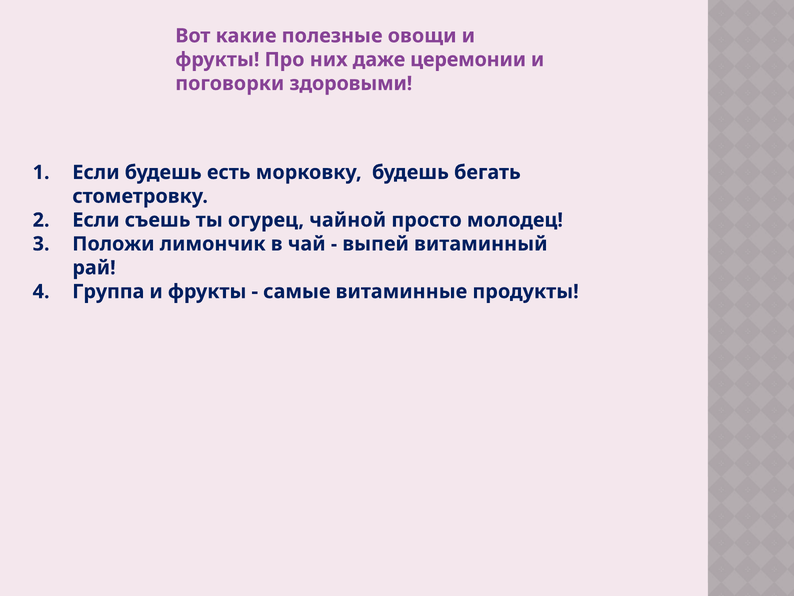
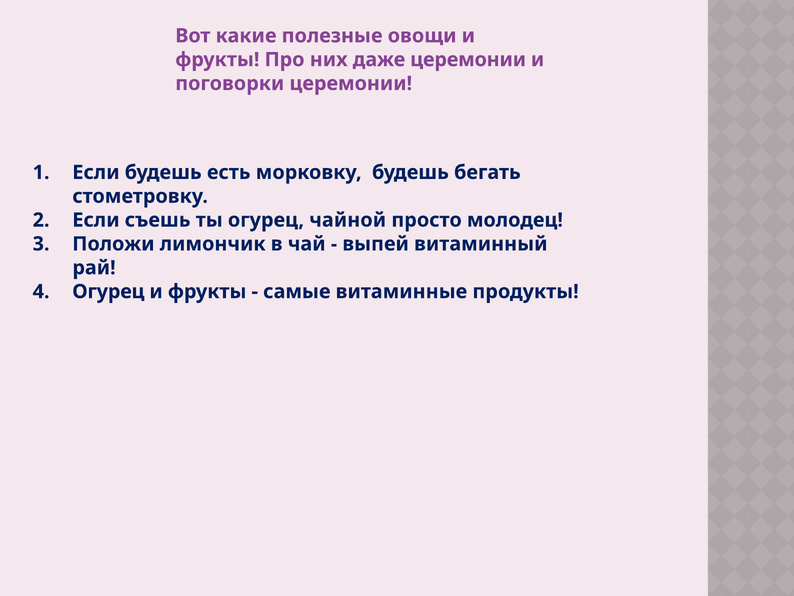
поговорки здоровыми: здоровыми -> церемонии (351, 83)
Группа: Группа -> Огурец (108, 291)
